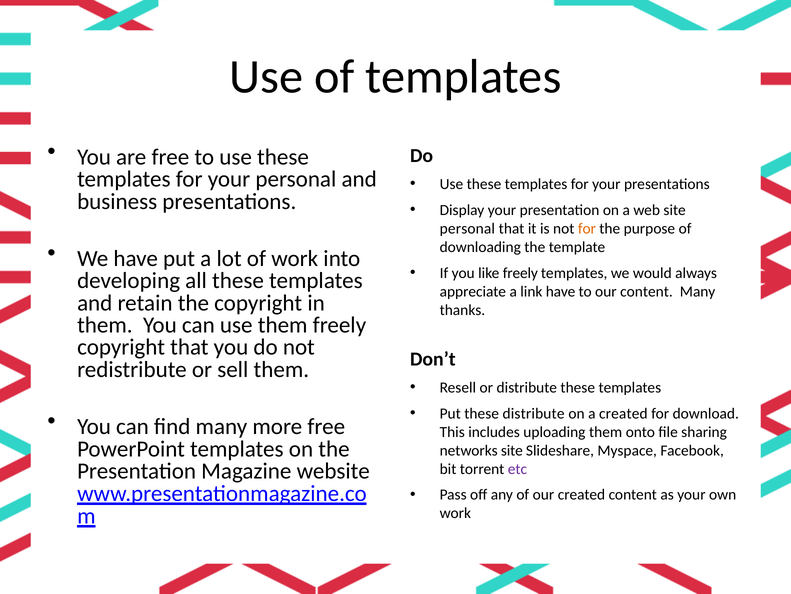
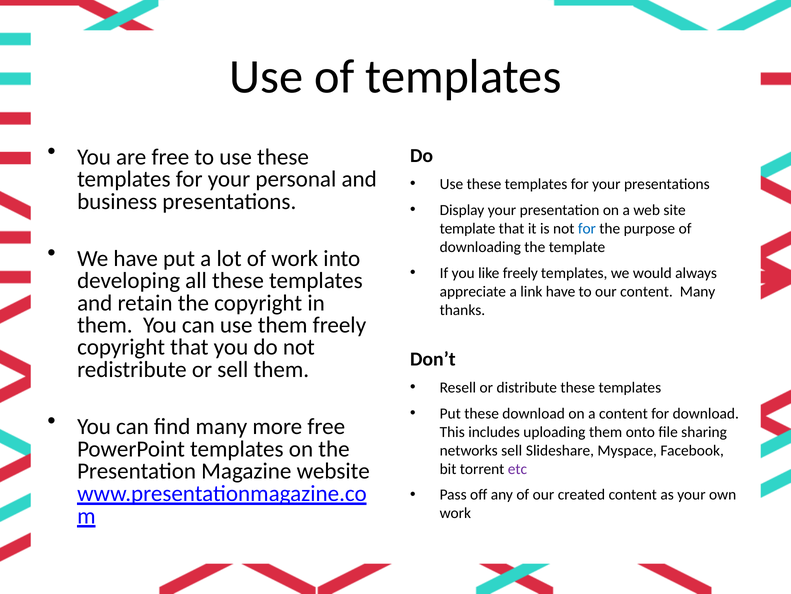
personal: personal -> template (468, 228)
for colour: orange -> blue (587, 228)
these distribute: distribute -> download (534, 413)
a created: created -> content (623, 413)
networks site: site -> sell (512, 450)
